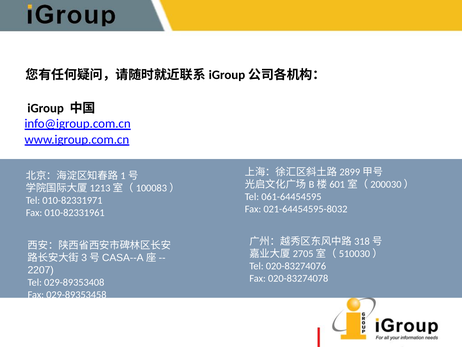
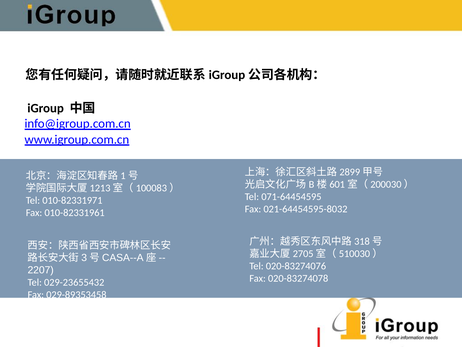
061-64454595: 061-64454595 -> 071-64454595 (291, 196)
029-89353408: 029-89353408 -> 029-23655432 (74, 282)
